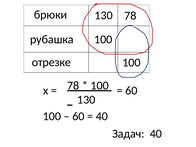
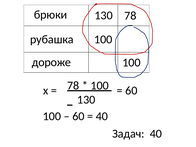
отрезке: отрезке -> дороже (51, 62)
